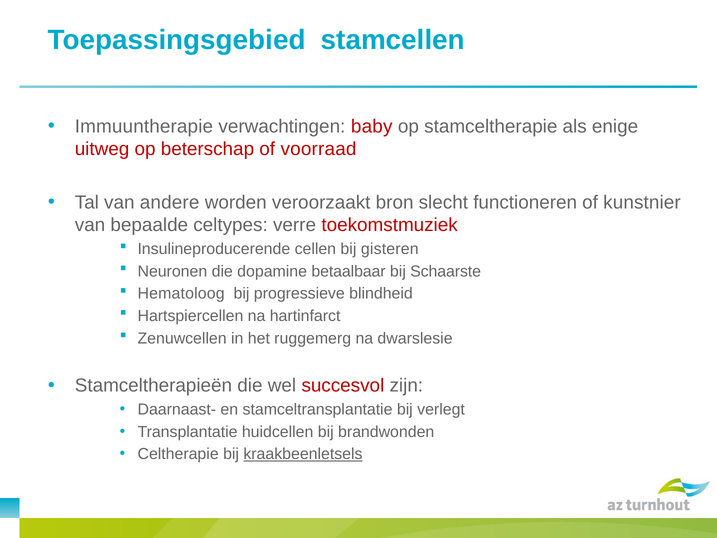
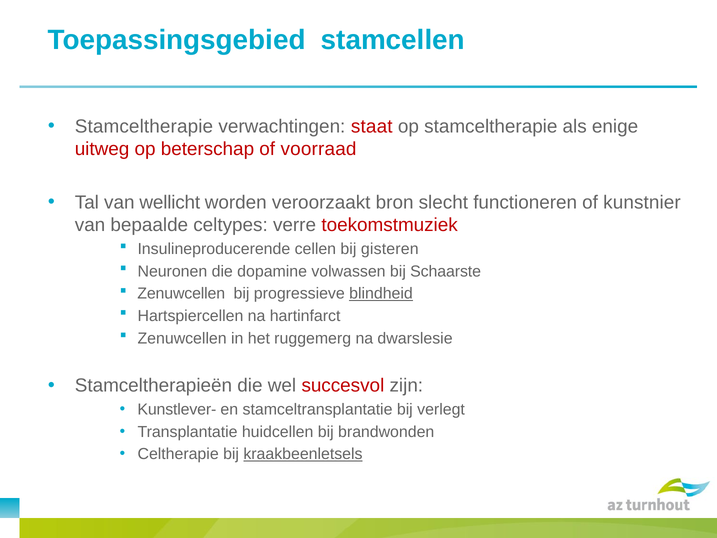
Immuuntherapie: Immuuntherapie -> Stamceltherapie (144, 126)
baby: baby -> staat (372, 126)
andere: andere -> wellicht (170, 202)
betaalbaar: betaalbaar -> volwassen (348, 271)
Hematoloog: Hematoloog -> Zenuwcellen (181, 293)
blindheid underline: none -> present (381, 293)
Daarnaast-: Daarnaast- -> Kunstlever- (177, 409)
